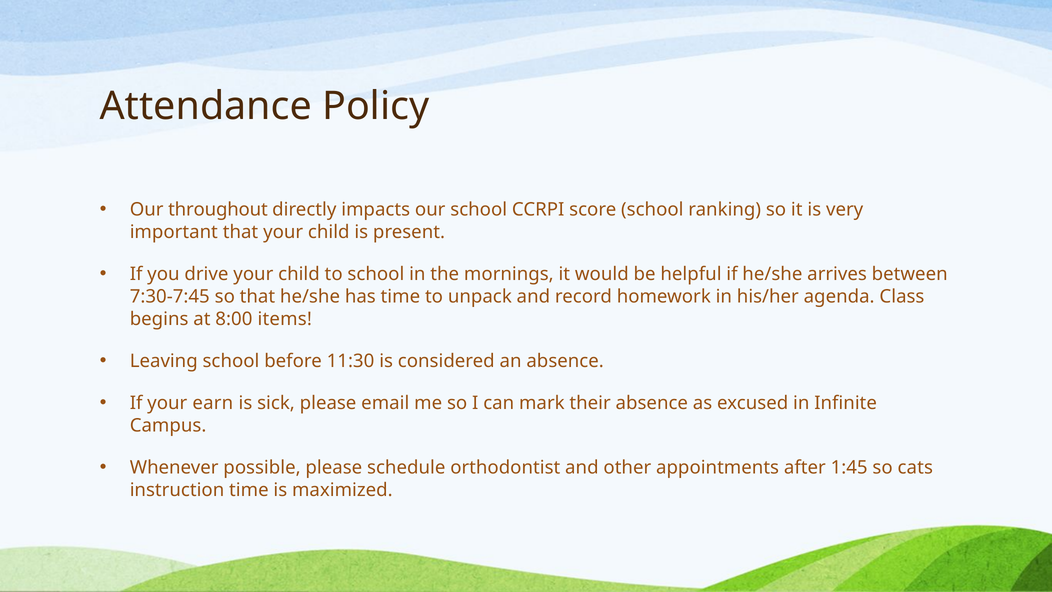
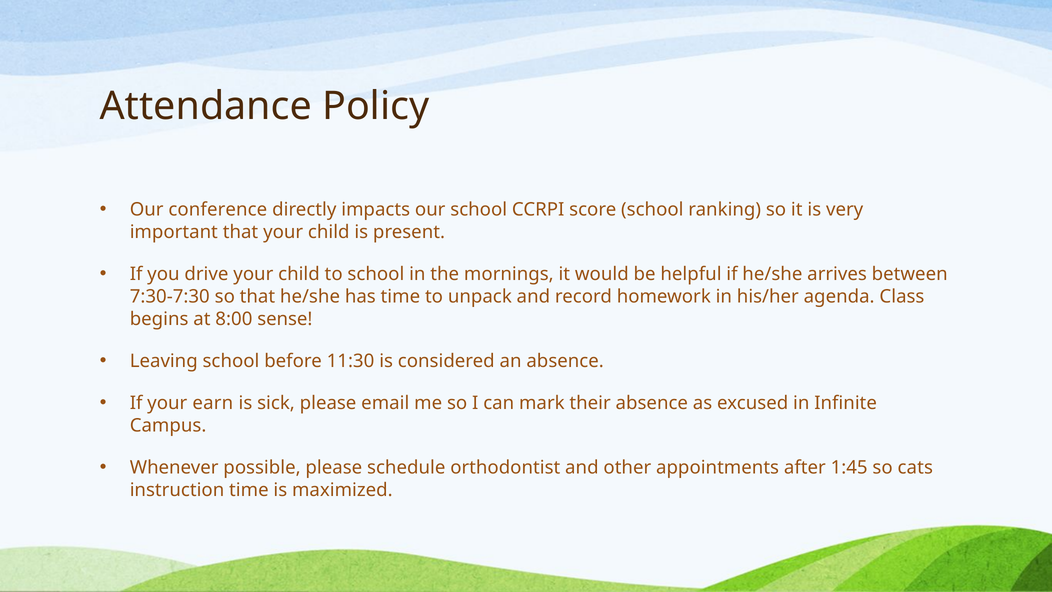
throughout: throughout -> conference (218, 210)
7:30-7:45: 7:30-7:45 -> 7:30-7:30 (170, 297)
items: items -> sense (285, 319)
